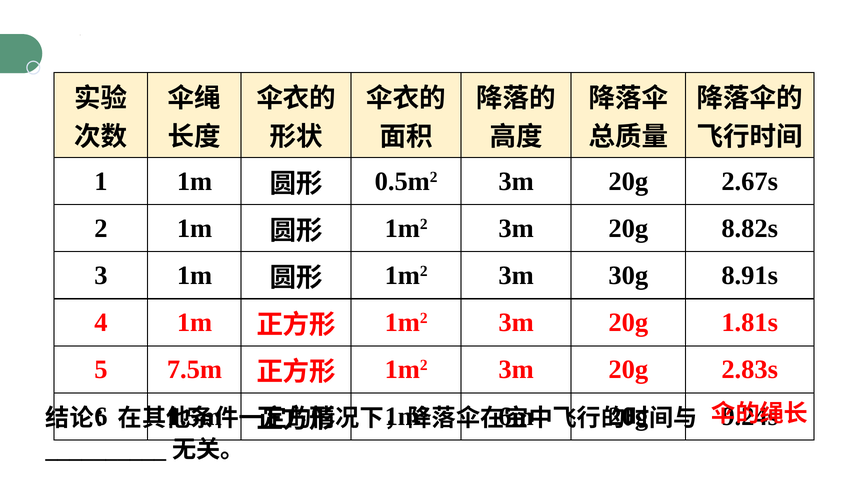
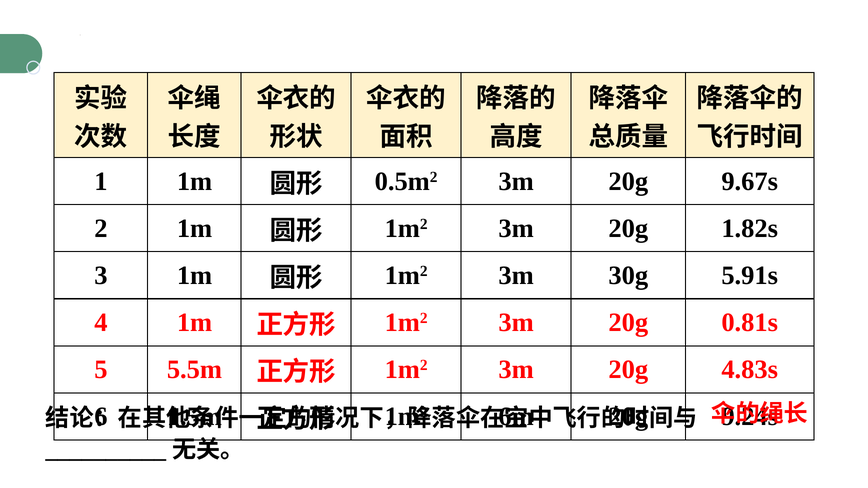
2.67s: 2.67s -> 9.67s (750, 181)
8.82s: 8.82s -> 1.82s (750, 228)
8.91s: 8.91s -> 5.91s (750, 276)
1.81s: 1.81s -> 0.81s (750, 323)
7.5m: 7.5m -> 5.5m (194, 370)
2.83s: 2.83s -> 4.83s (750, 370)
